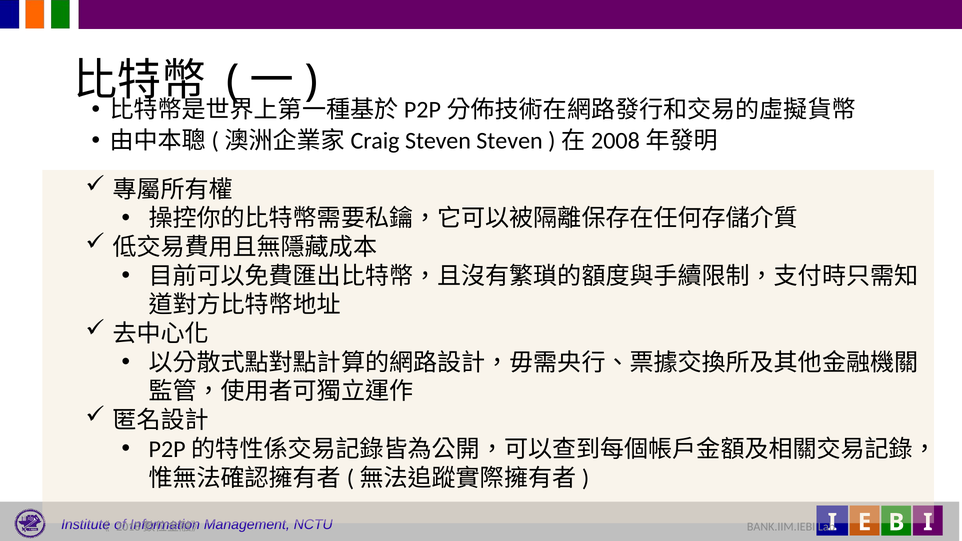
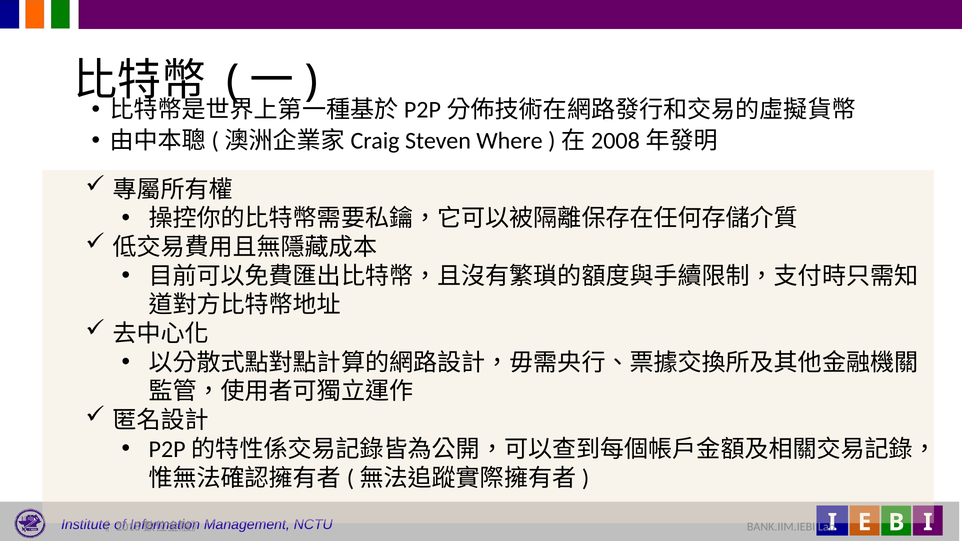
Steven Steven: Steven -> Where (510, 141)
